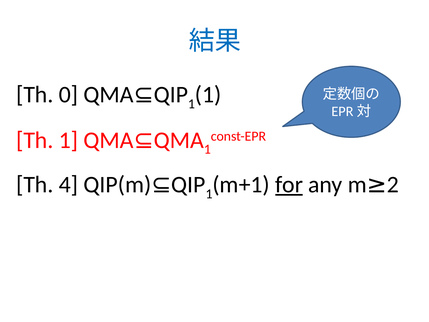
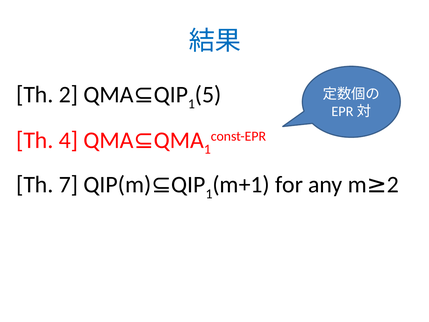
0: 0 -> 2 (69, 95)
1 1: 1 -> 5 (208, 95)
Th 1: 1 -> 4 (69, 140)
4: 4 -> 7 (69, 184)
for underline: present -> none (289, 184)
